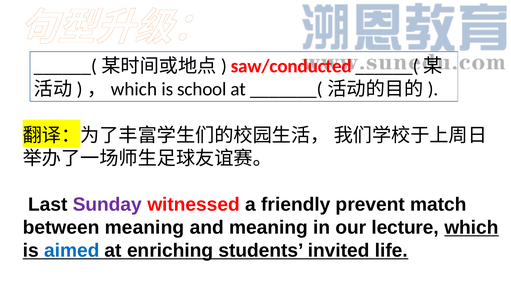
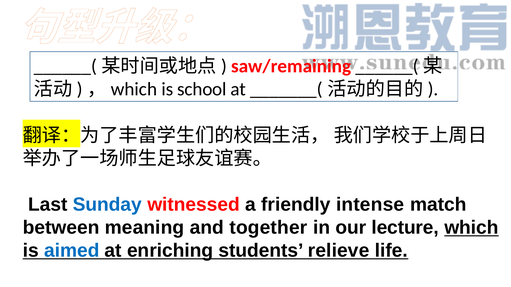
saw/conducted: saw/conducted -> saw/remaining (291, 66)
Sunday colour: purple -> blue (107, 205)
prevent: prevent -> intense (370, 205)
and meaning: meaning -> together (268, 228)
invited: invited -> relieve (339, 251)
